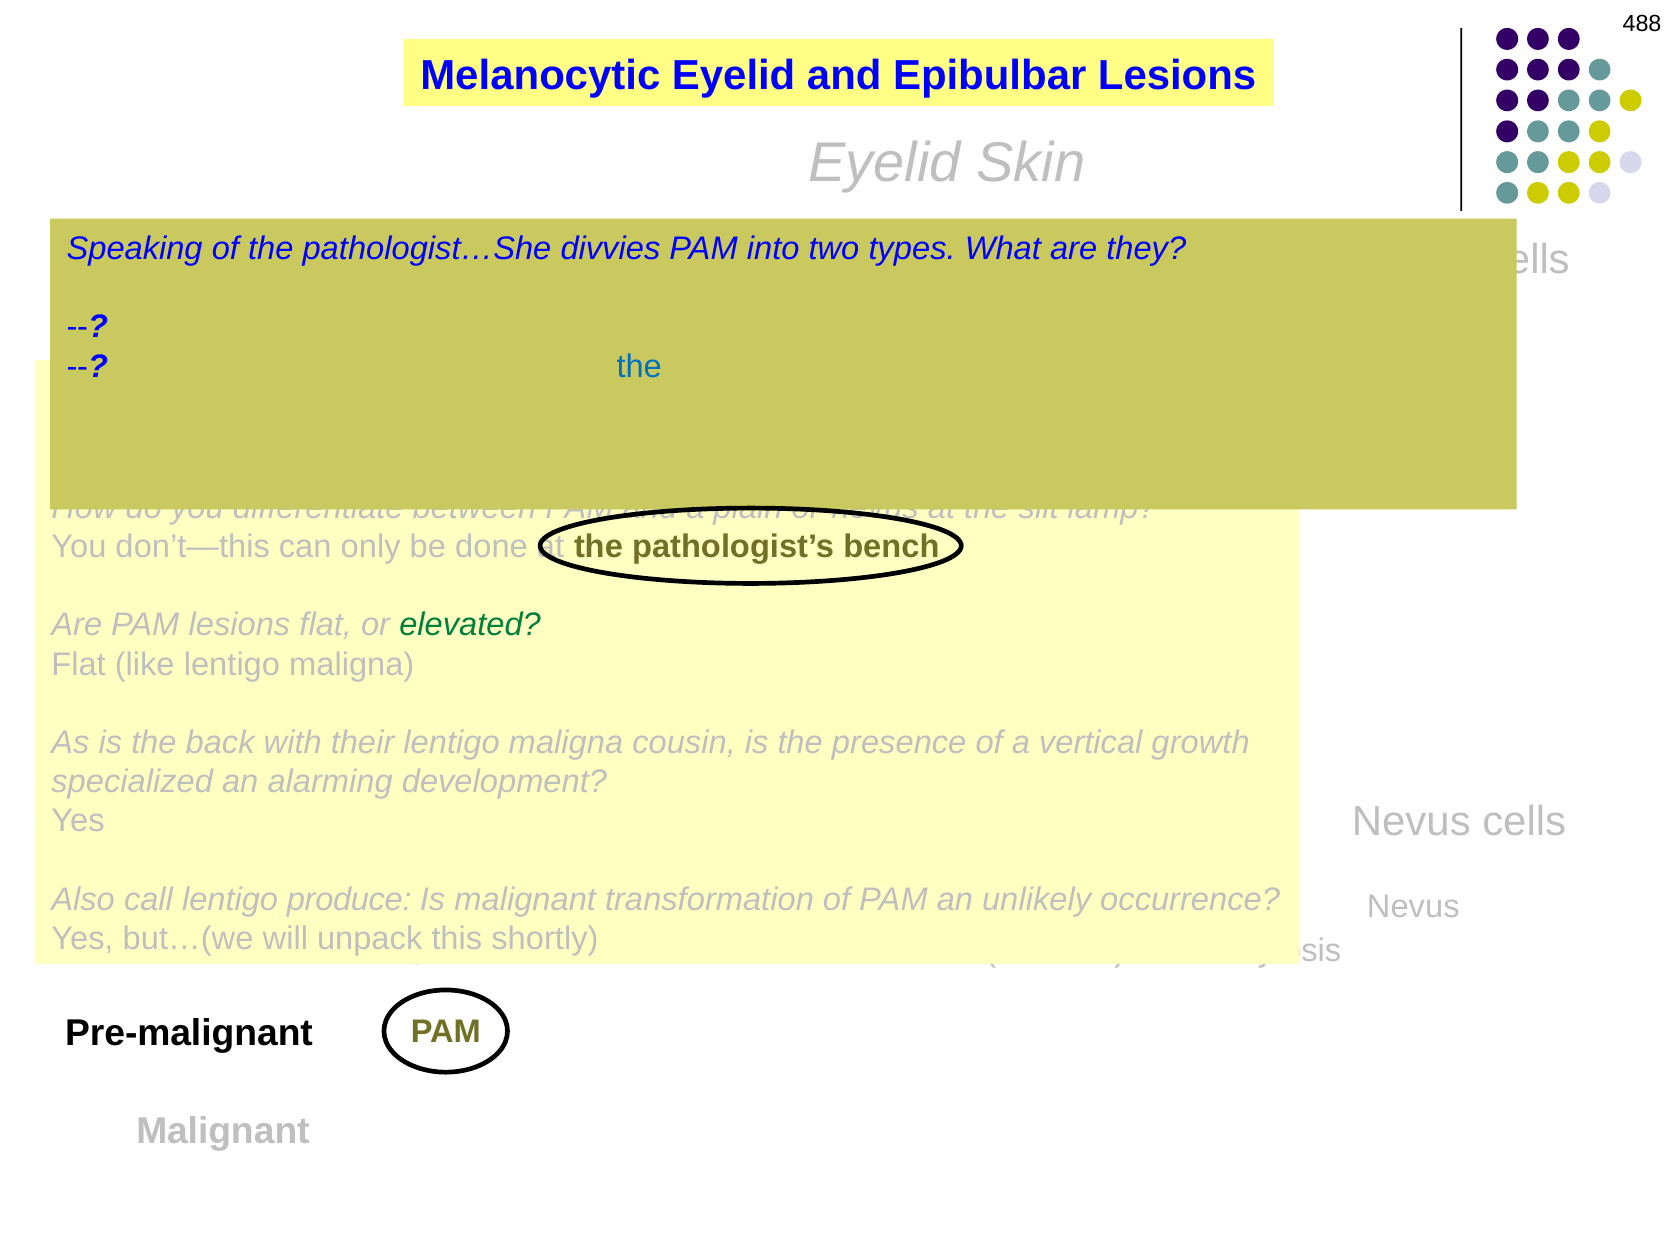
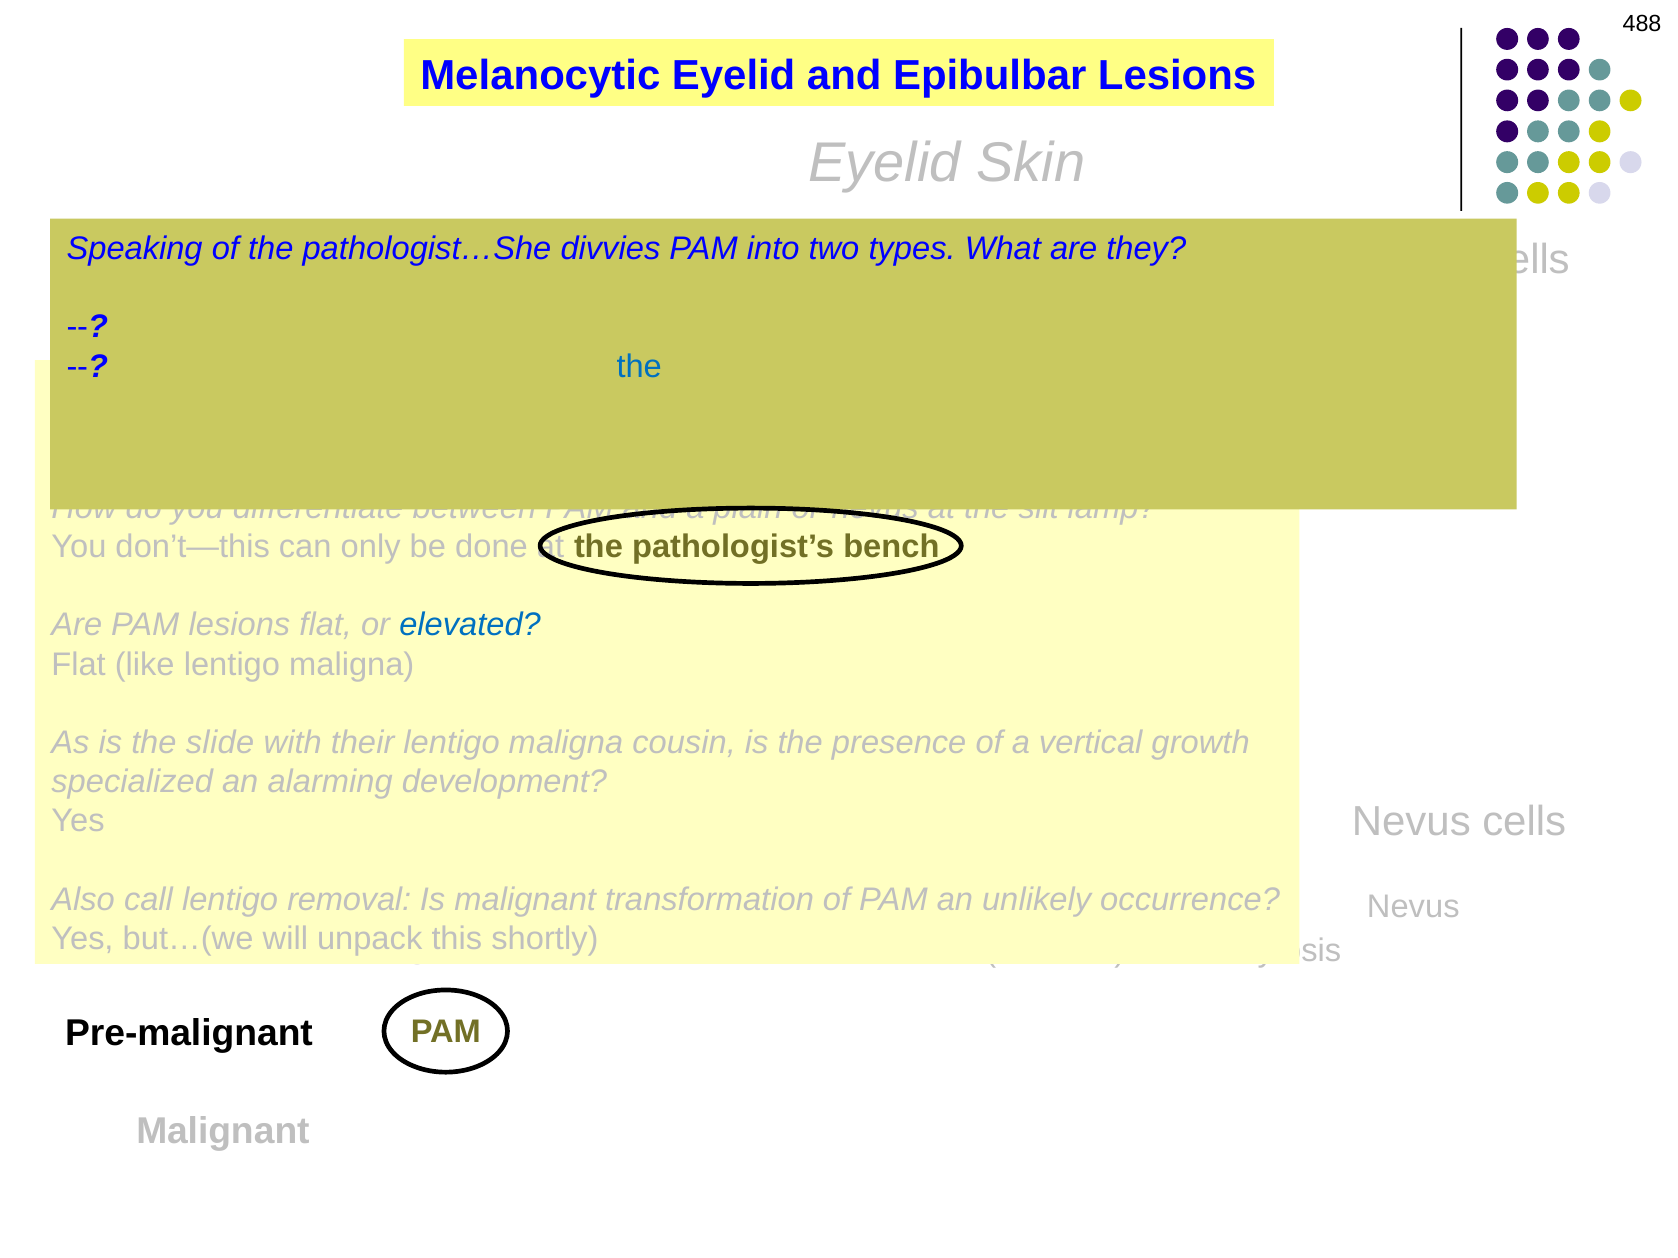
elevated colour: green -> blue (470, 625)
back: back -> slide (220, 743)
produce: produce -> removal (349, 900)
